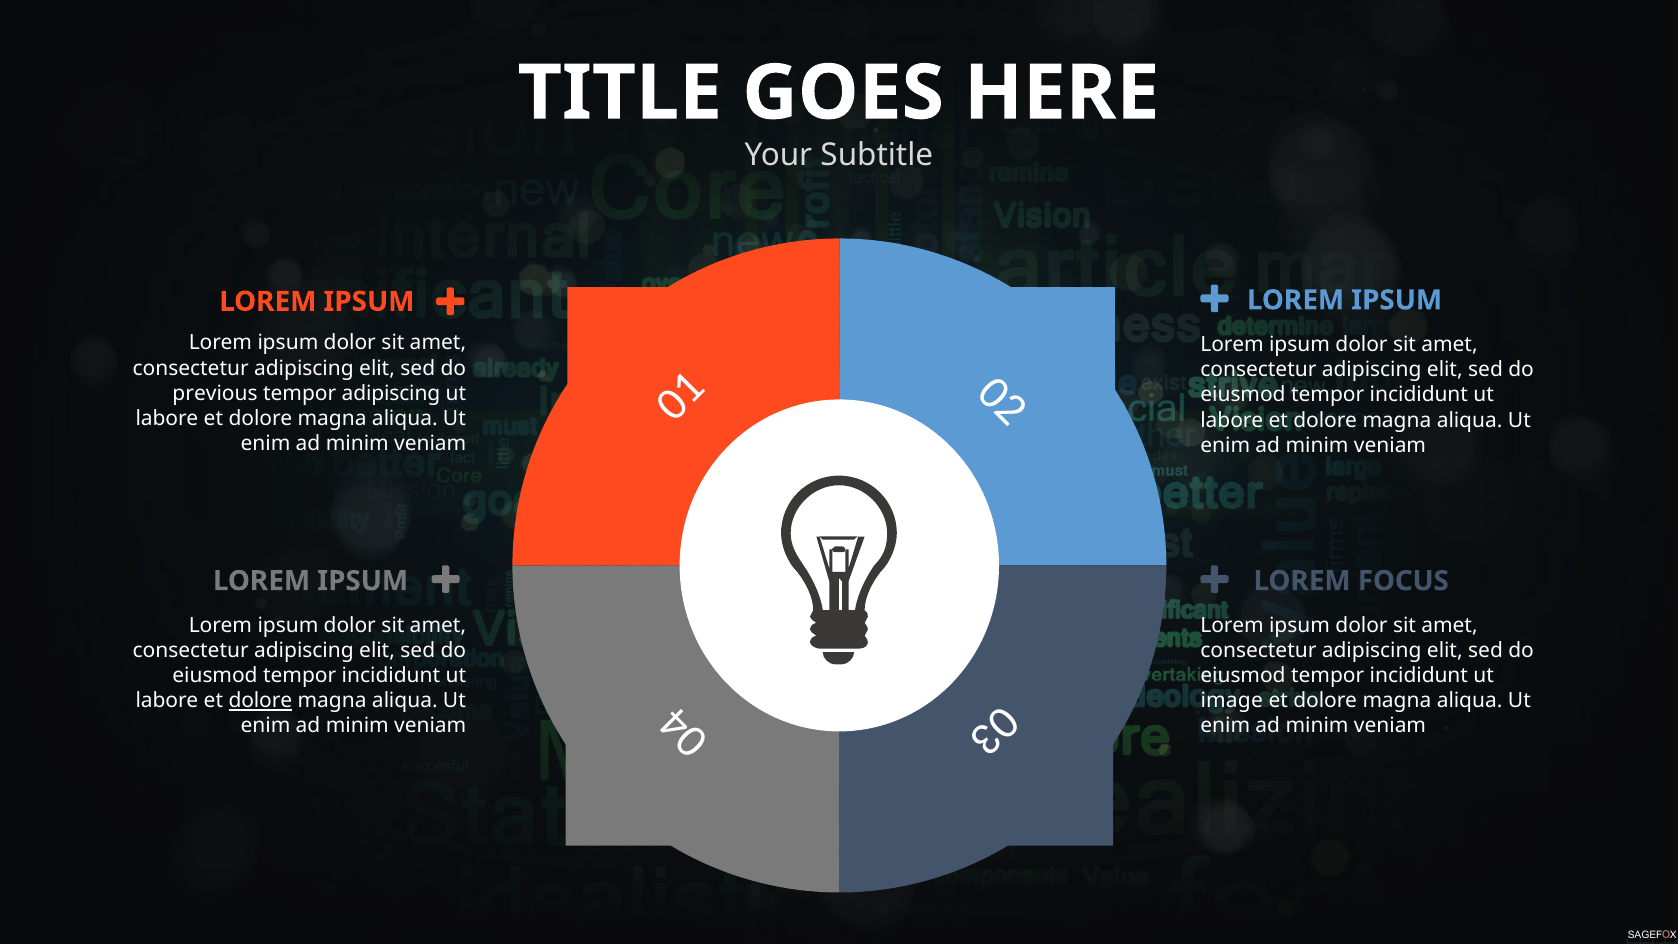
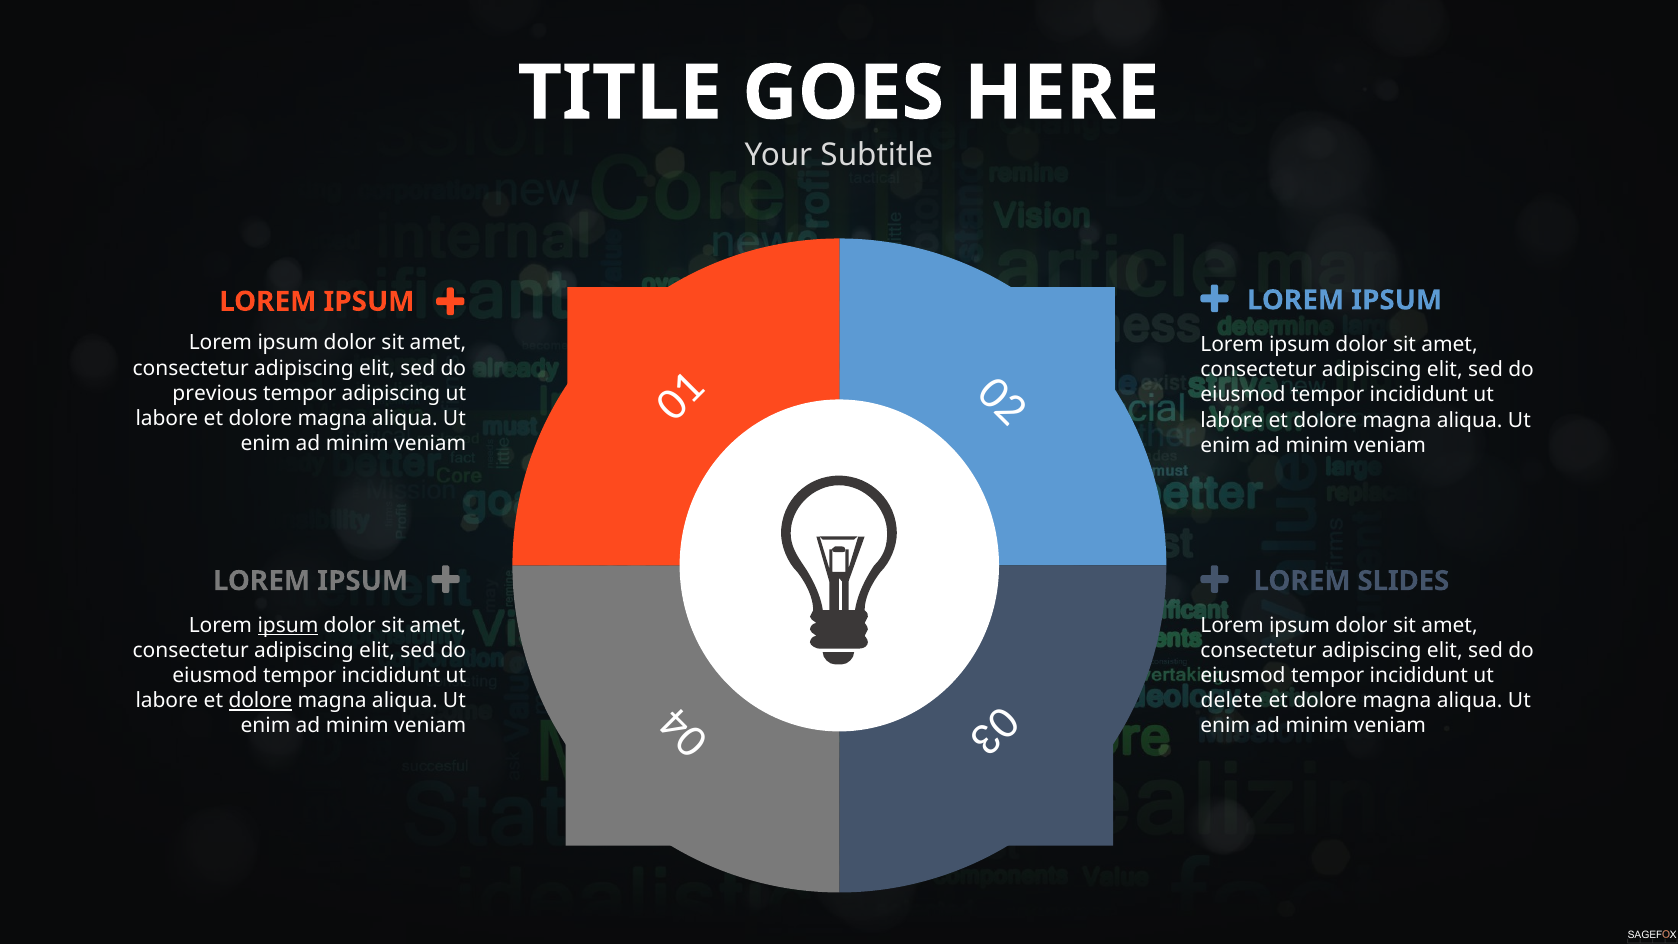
FOCUS: FOCUS -> SLIDES (1403, 581)
ipsum underline: none -> present (288, 625)
image: image -> delete (1232, 701)
